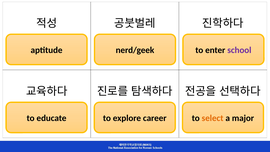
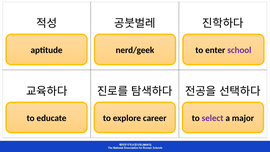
select colour: orange -> purple (213, 118)
